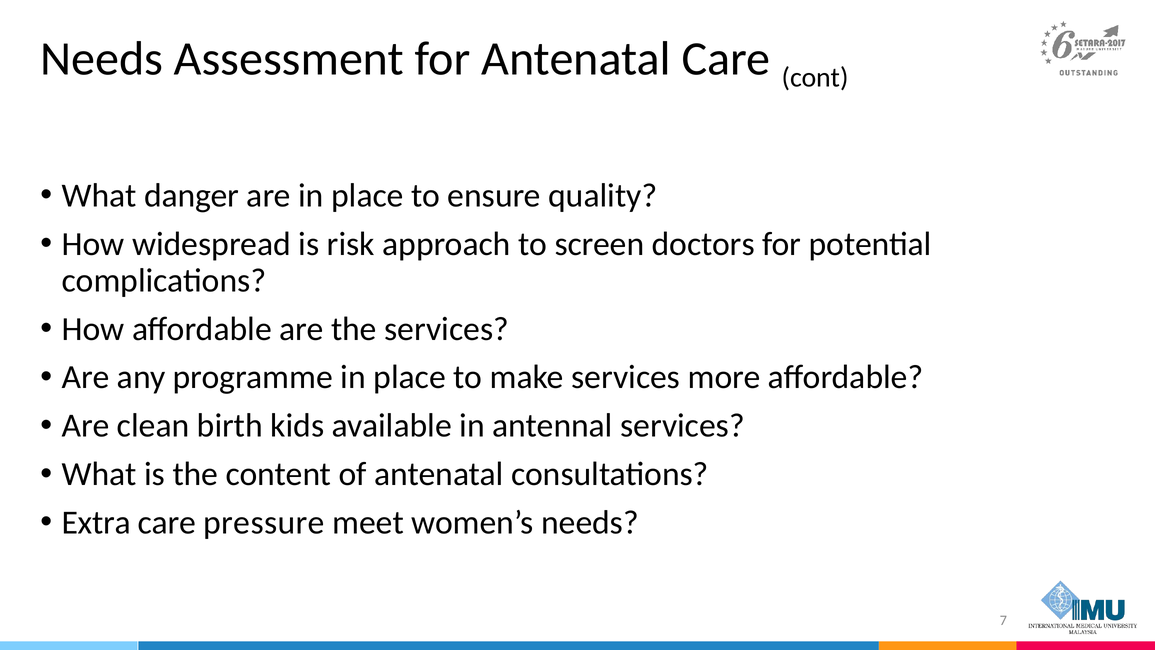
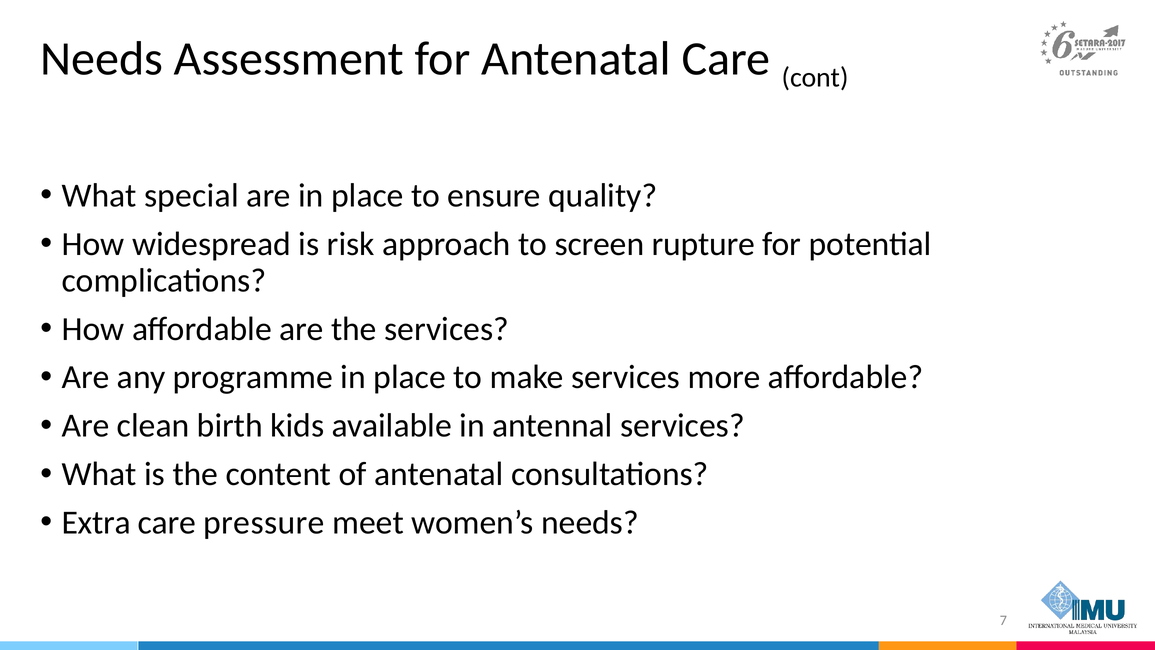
danger: danger -> special (191, 195)
doctors: doctors -> rupture (703, 244)
